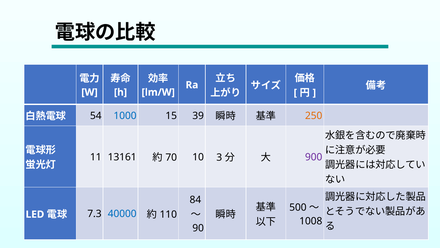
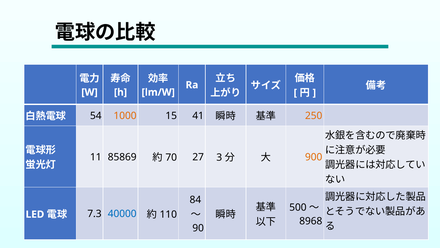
1000 colour: blue -> orange (125, 115)
39: 39 -> 41 (198, 115)
13161: 13161 -> 85869 (122, 157)
10: 10 -> 27 (198, 157)
900 colour: purple -> orange (314, 157)
1008: 1008 -> 8968 (311, 221)
